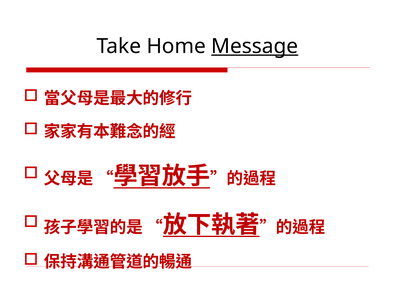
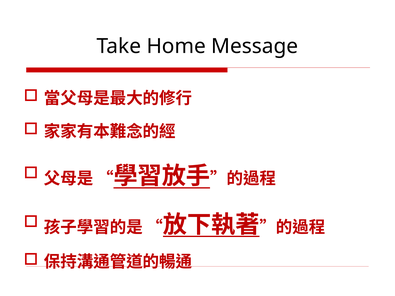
Message underline: present -> none (255, 46)
